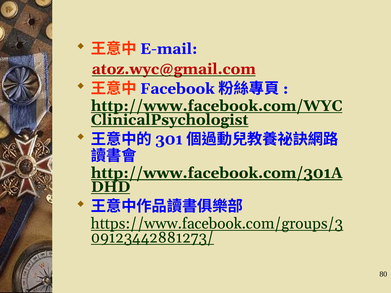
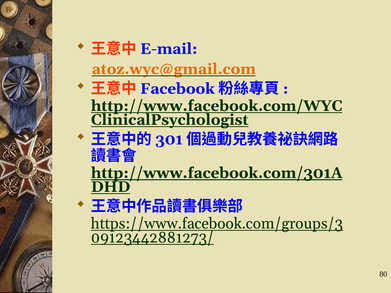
atoz.wyc@gmail.com colour: red -> orange (174, 69)
